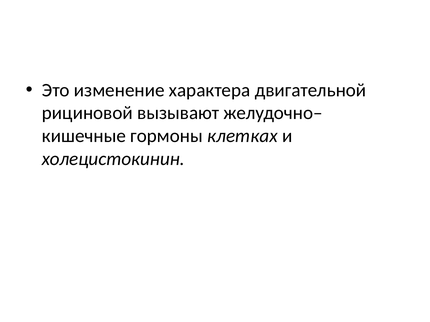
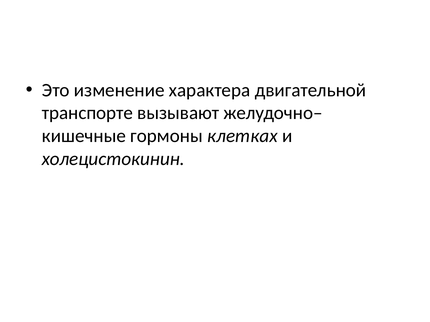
рициновой: рициновой -> транспорте (87, 113)
